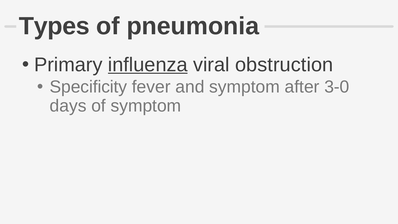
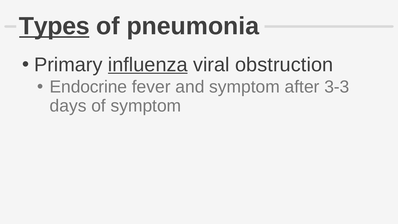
Types underline: none -> present (54, 26)
Specificity: Specificity -> Endocrine (88, 87)
3-0: 3-0 -> 3-3 (337, 87)
